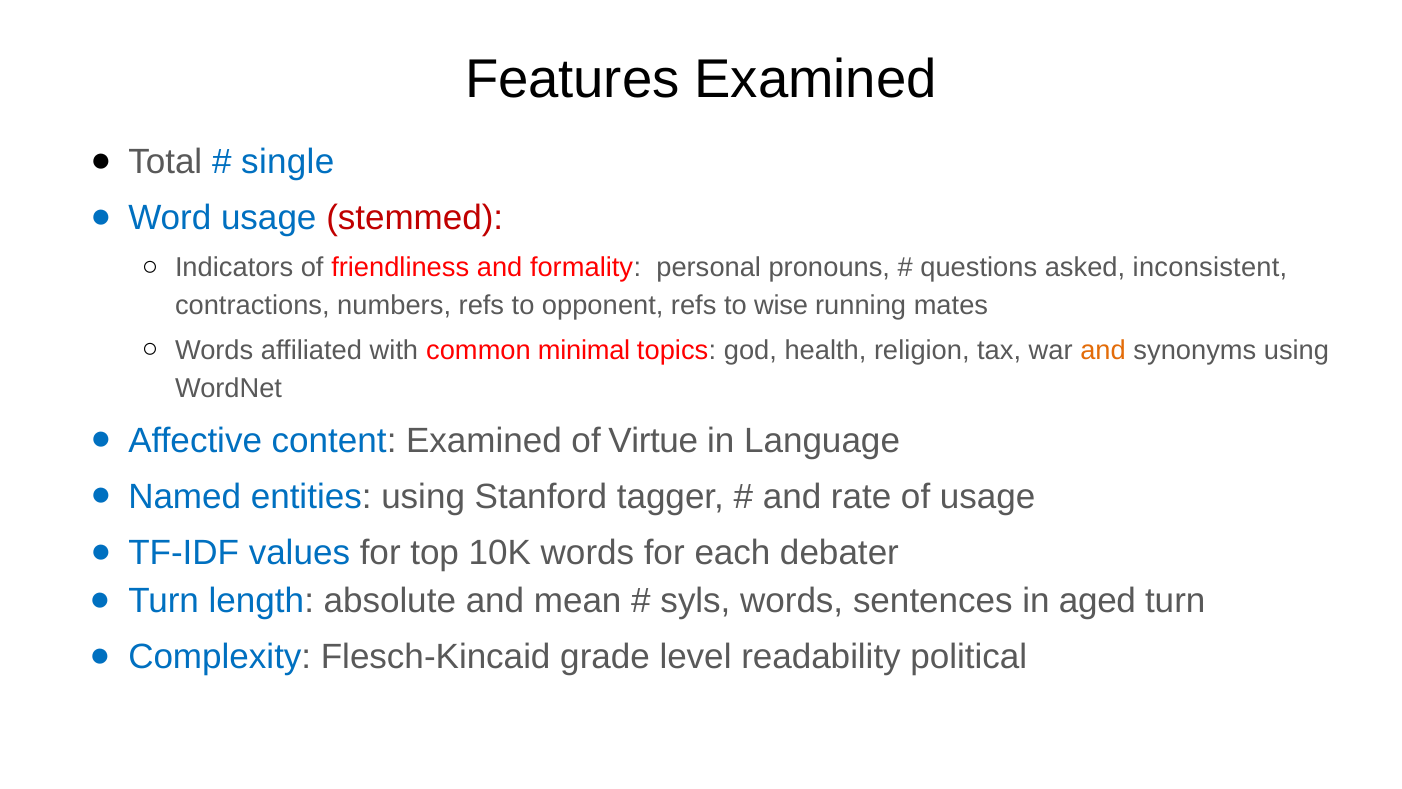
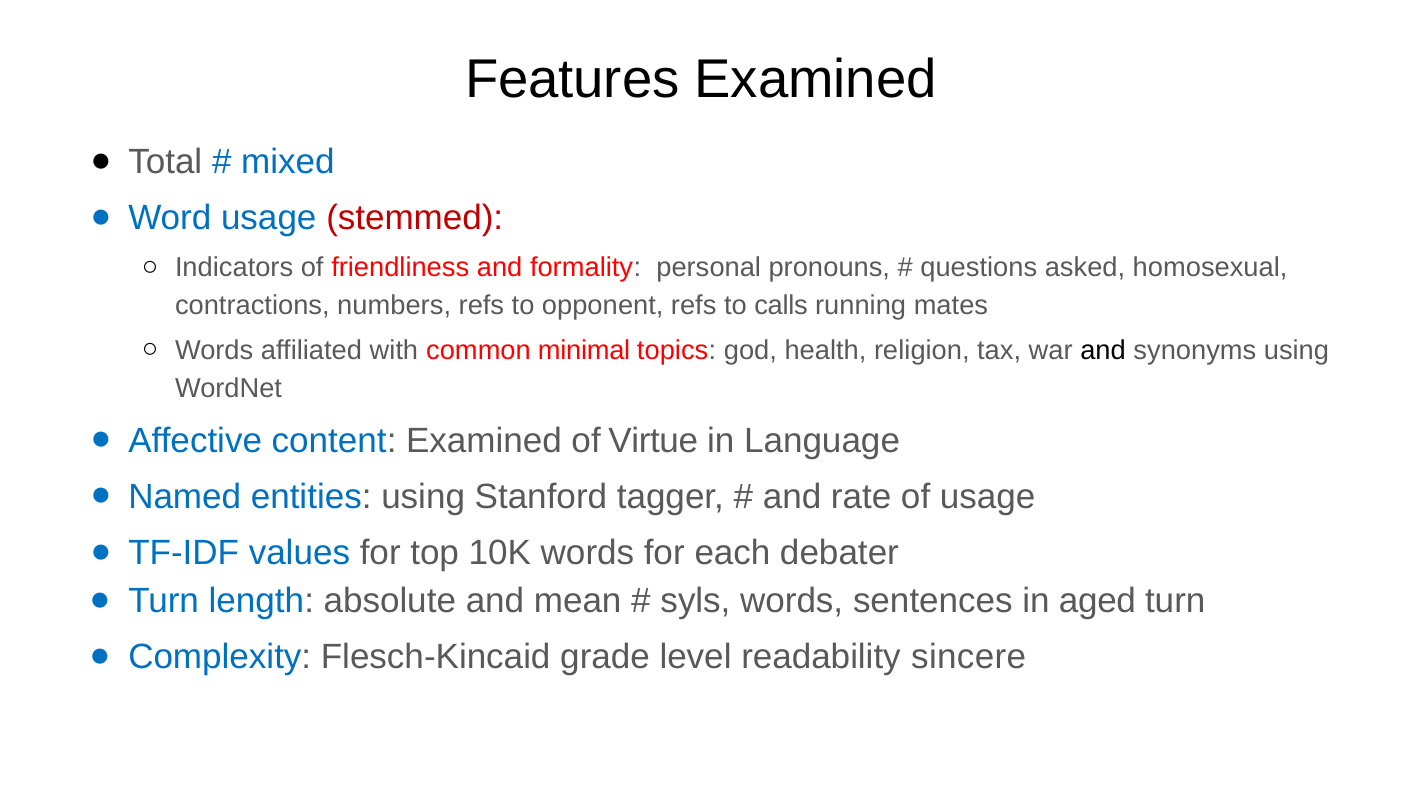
single: single -> mixed (288, 162)
inconsistent: inconsistent -> homosexual (1210, 268)
wise: wise -> calls (781, 305)
and colour: orange -> black (1103, 351)
political: political -> sincere (969, 657)
